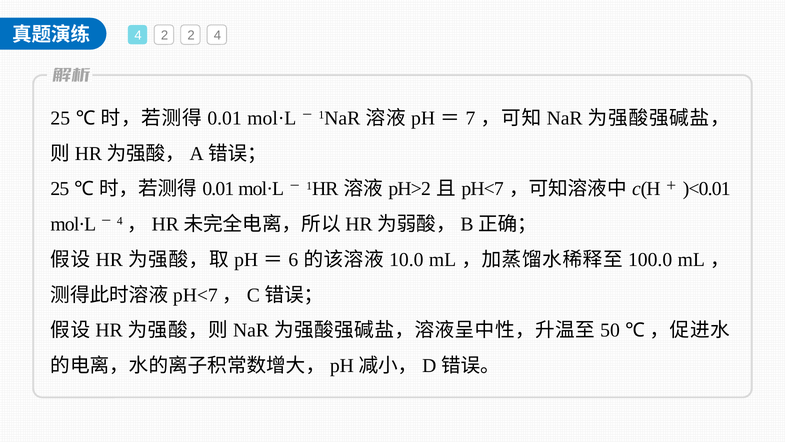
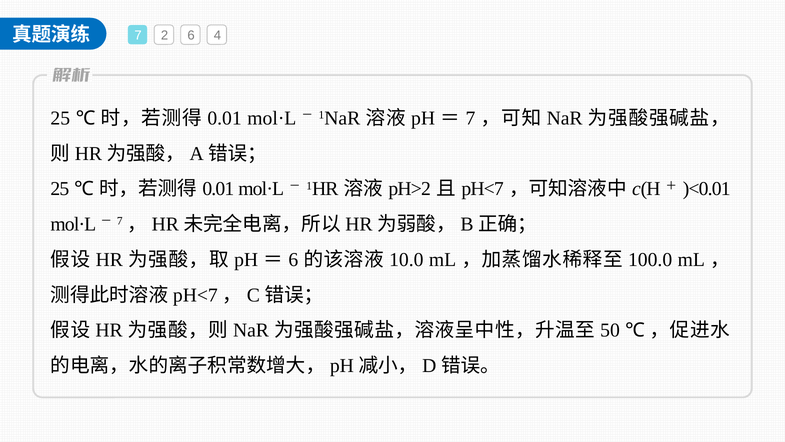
4: 4 -> 7 (138, 36)
2 2: 2 -> 6 (191, 36)
4: 4 -> 7 (120, 221)
